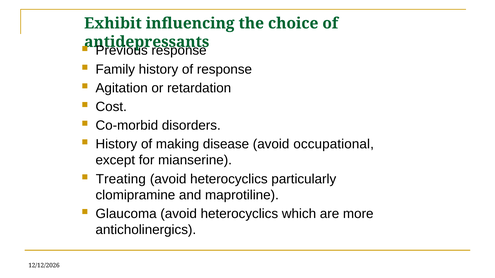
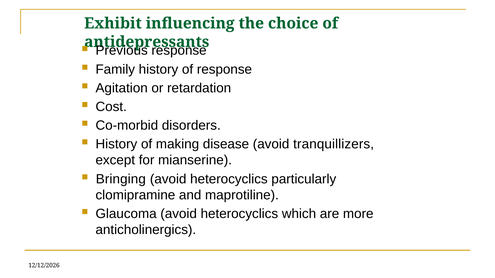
occupational: occupational -> tranquillizers (334, 144)
Treating: Treating -> Bringing (121, 179)
